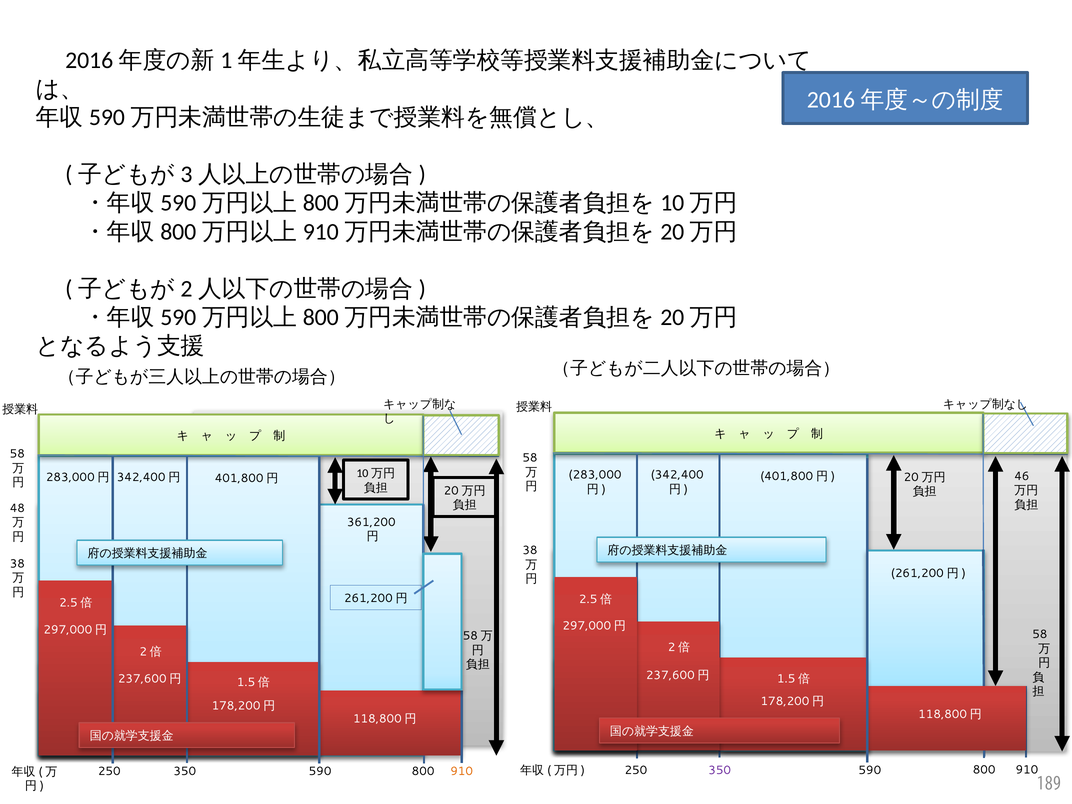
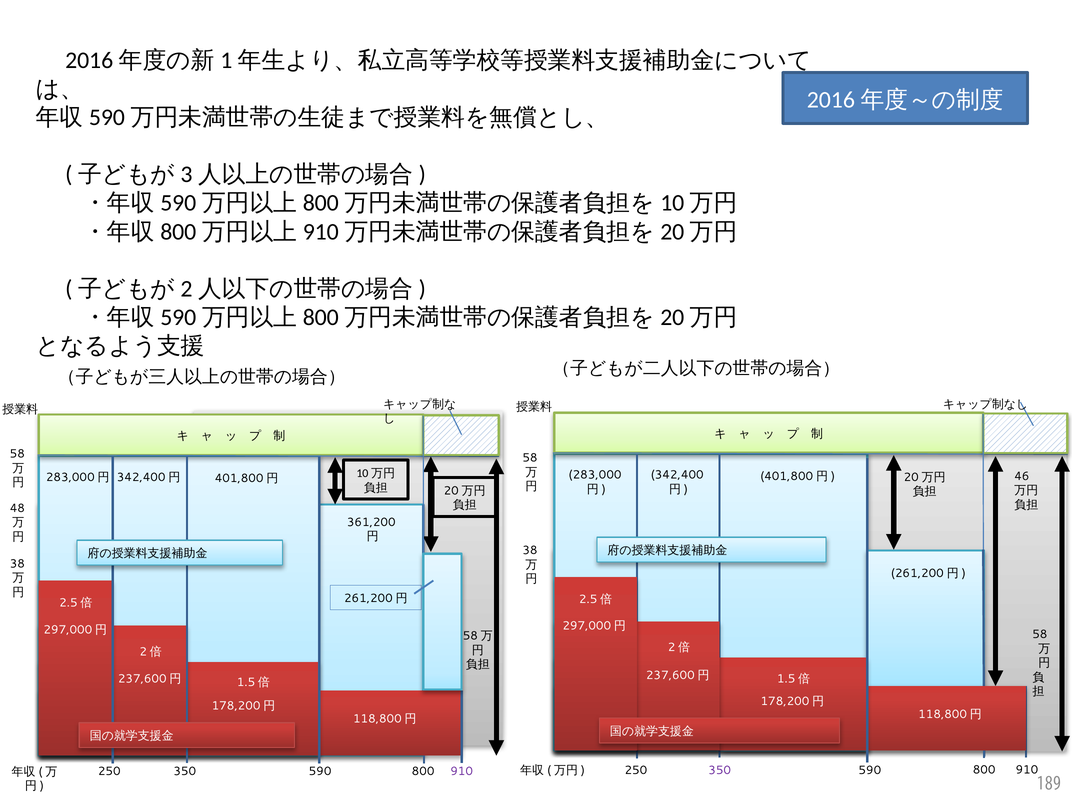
910 colour: orange -> purple (462, 771)
